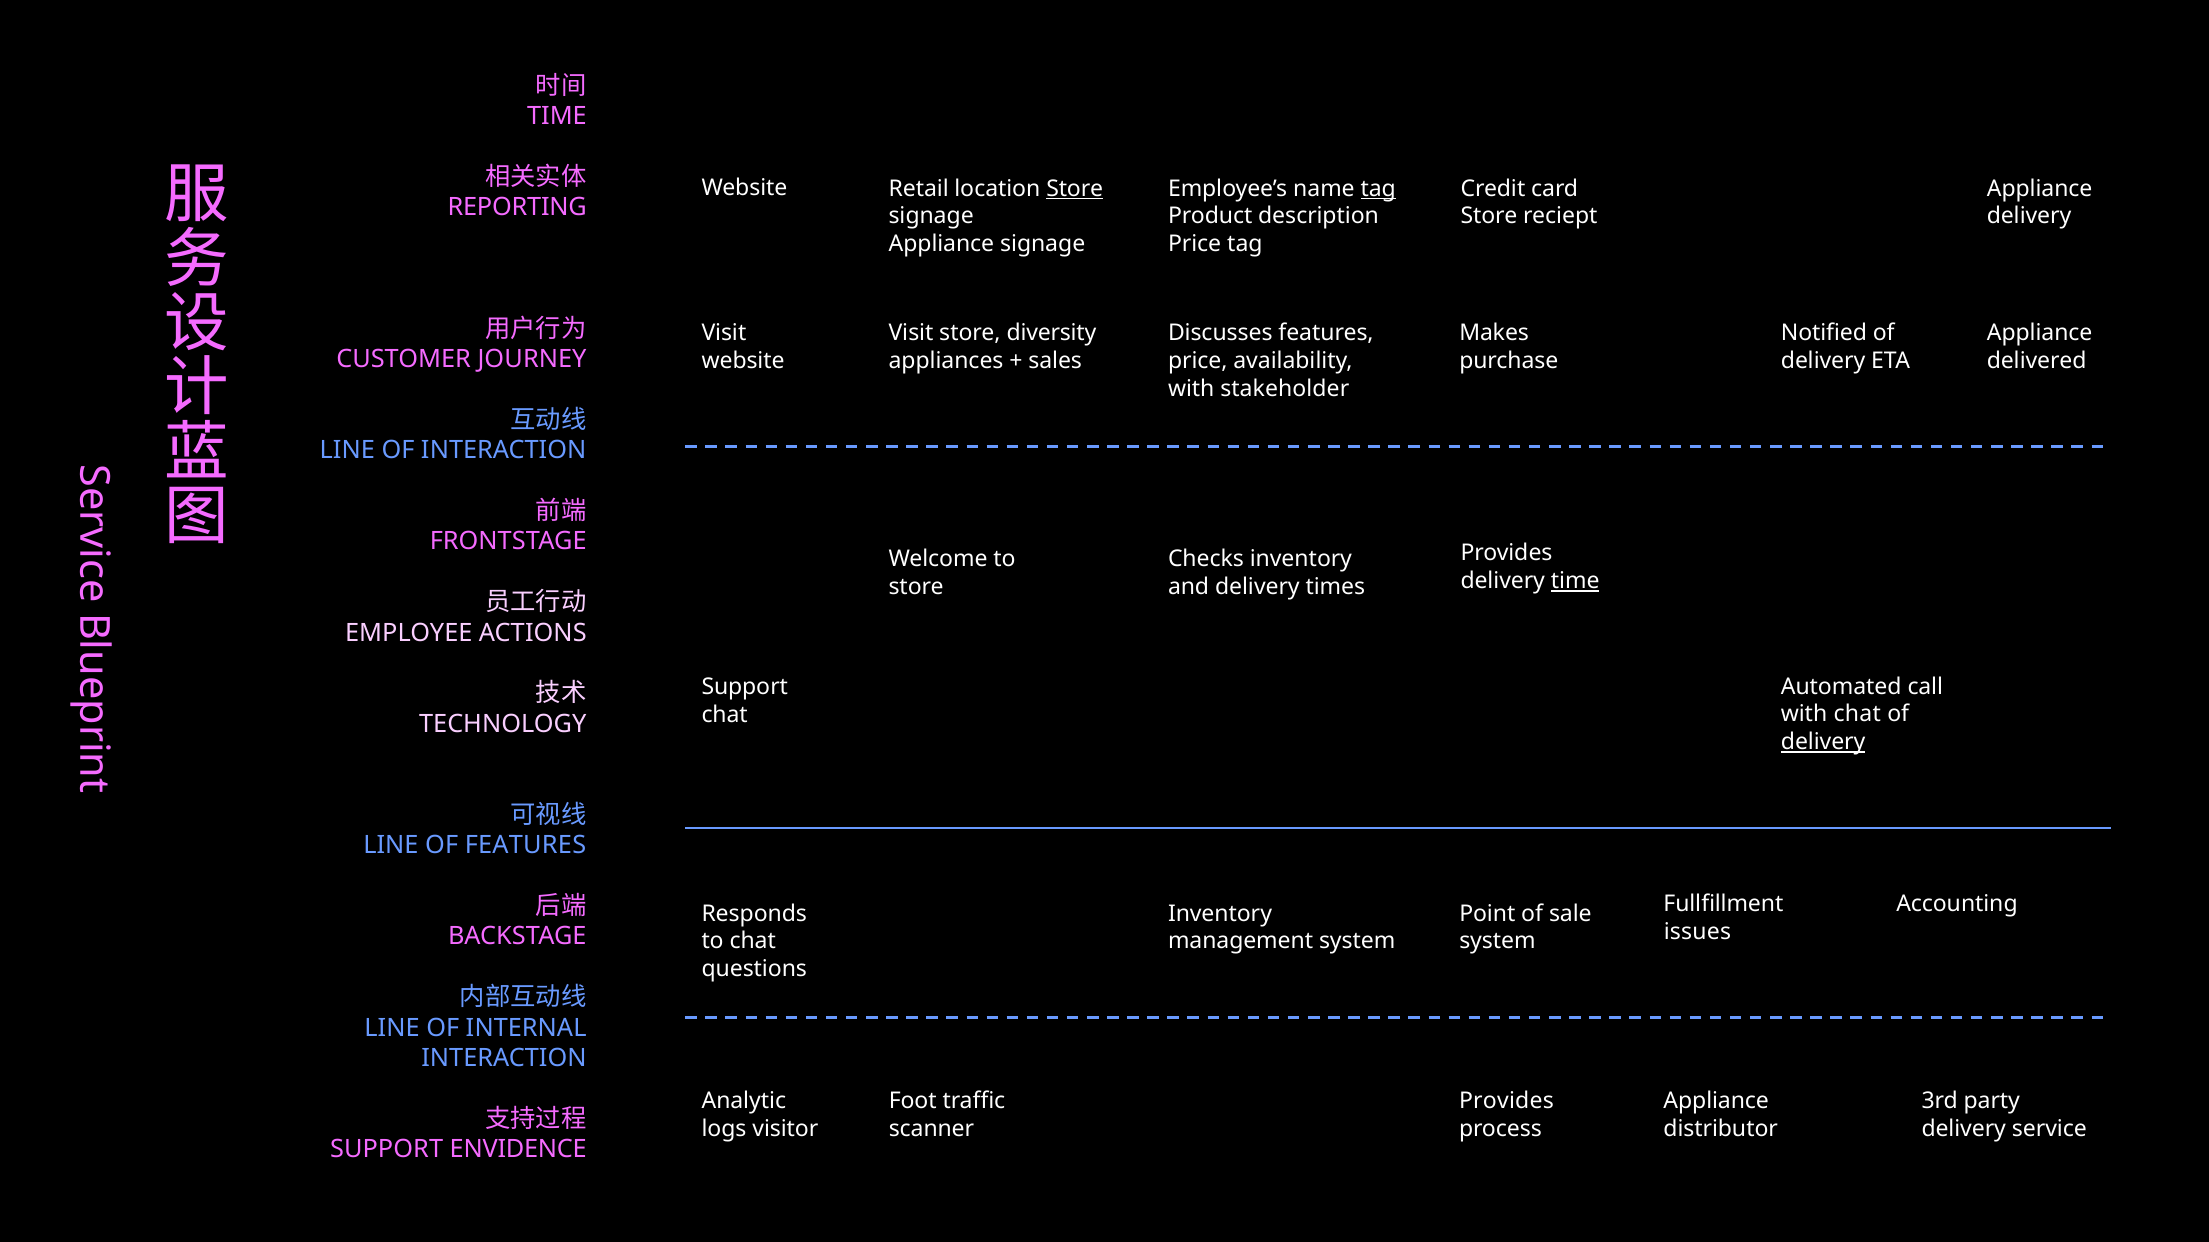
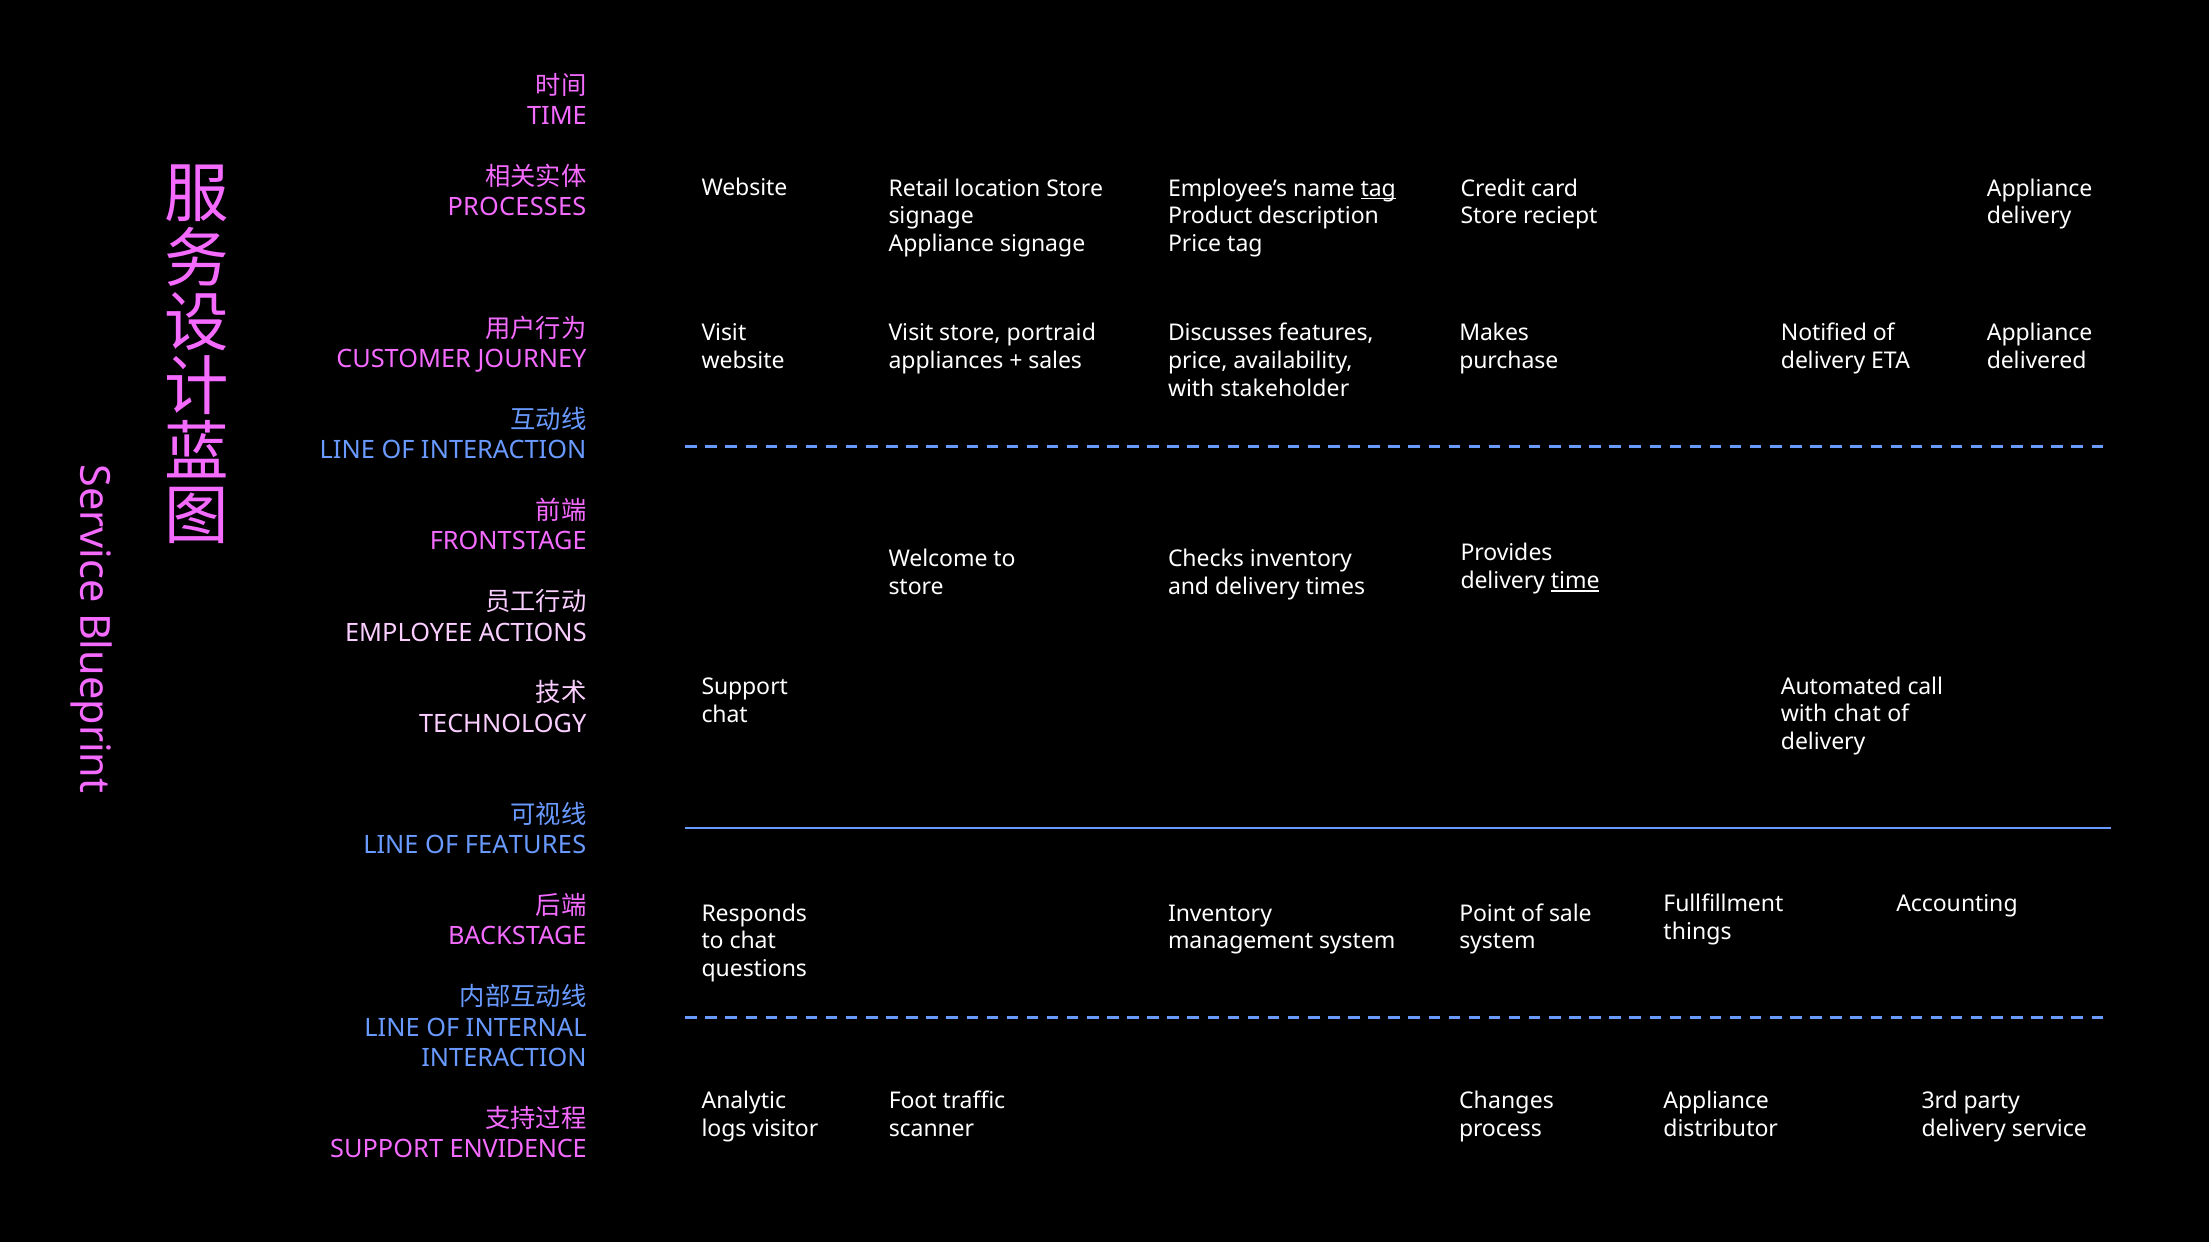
Store underline: present -> none (1075, 189)
REPORTING: REPORTING -> PROCESSES (517, 207)
diversity: diversity -> portraid (1051, 333)
delivery underline: present -> none (1823, 742)
issues: issues -> things (1698, 932)
Provides: Provides -> Changes (1506, 1102)
